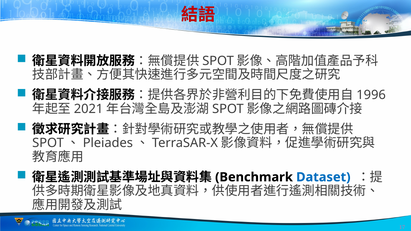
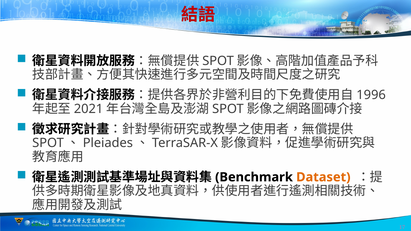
Dataset colour: blue -> orange (323, 177)
